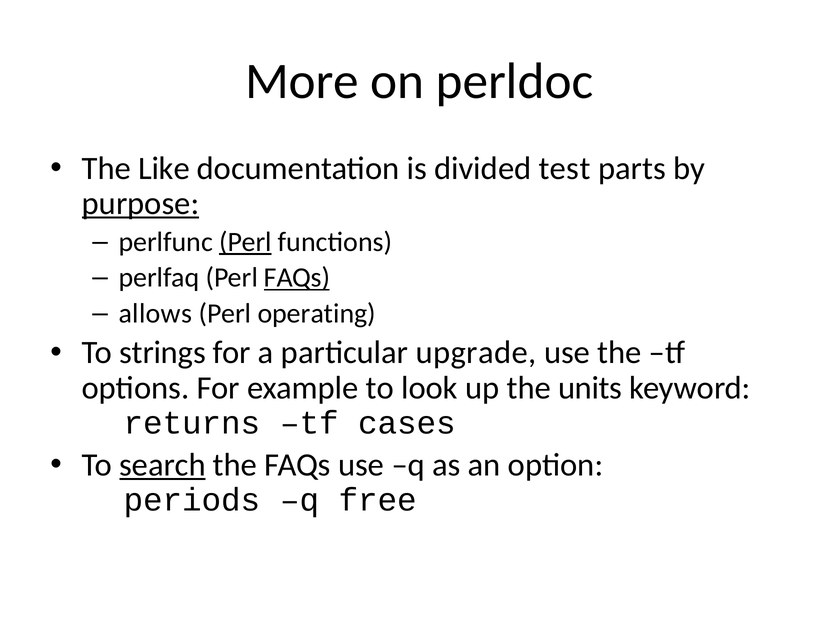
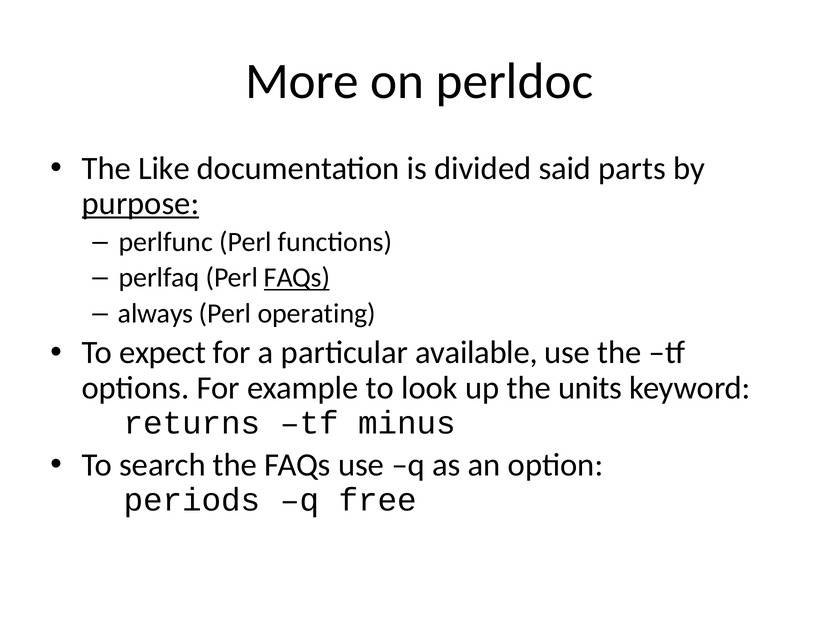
test: test -> said (565, 168)
Perl underline: present -> none (246, 242)
allows: allows -> always (156, 314)
strings: strings -> expect (163, 353)
upgrade: upgrade -> available (476, 353)
cases: cases -> minus (407, 423)
search underline: present -> none (162, 465)
